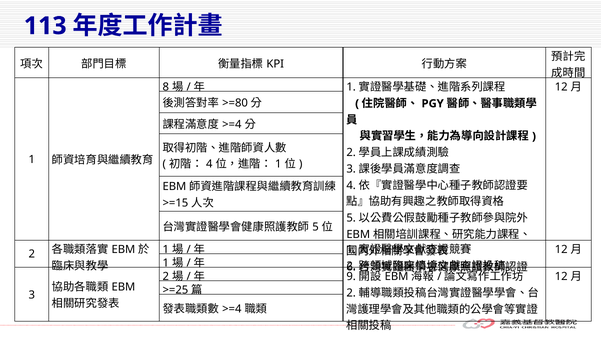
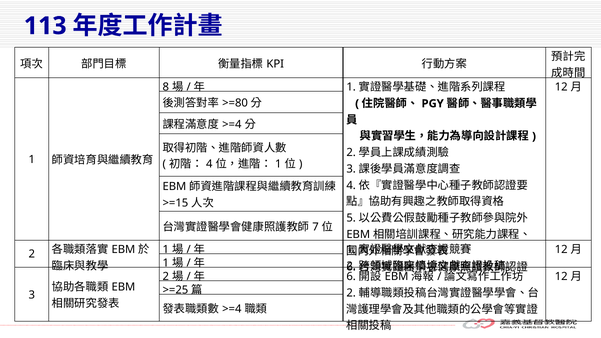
5: 5 -> 7 (316, 227)
9: 9 -> 6 (351, 277)
